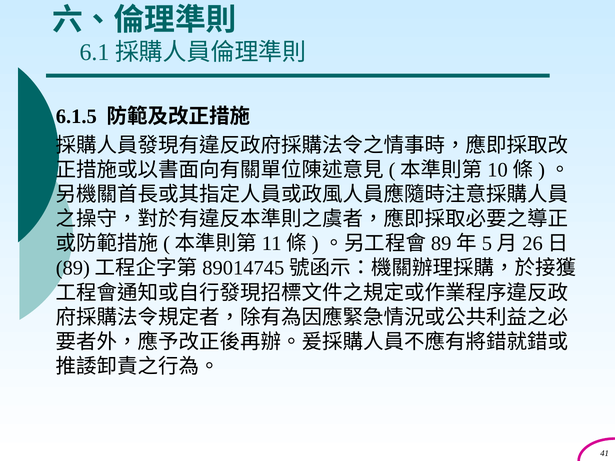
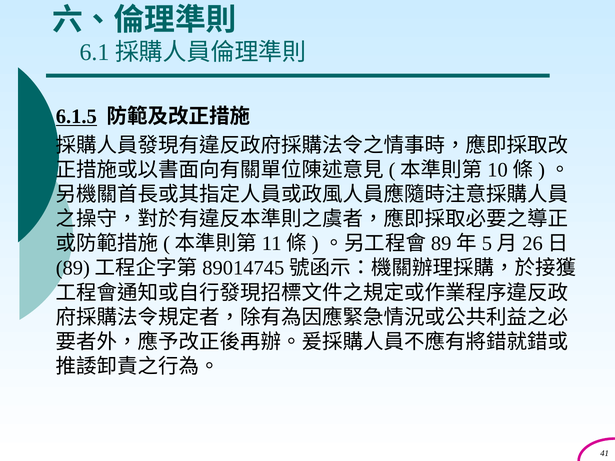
6.1.5 underline: none -> present (76, 117)
